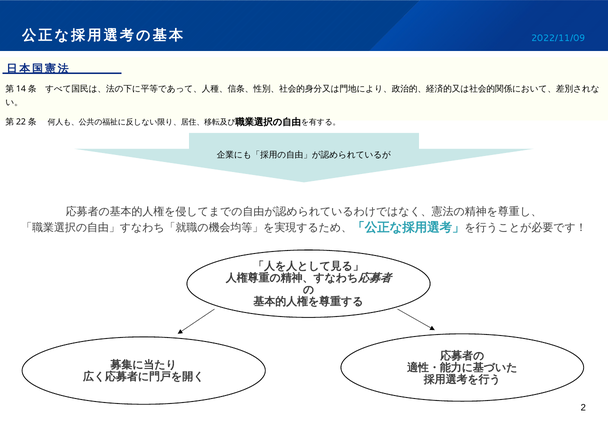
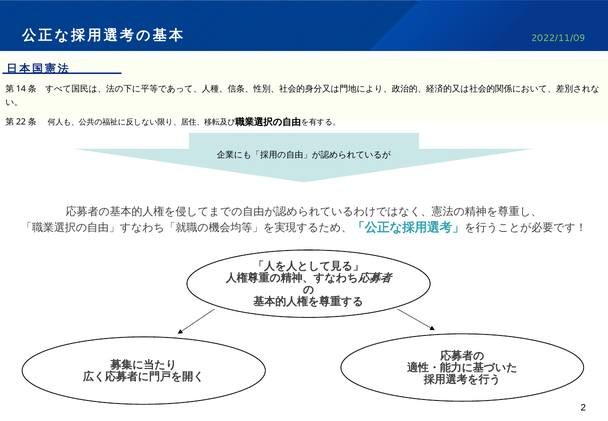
2022/11/09 colour: light blue -> light green (558, 38)
